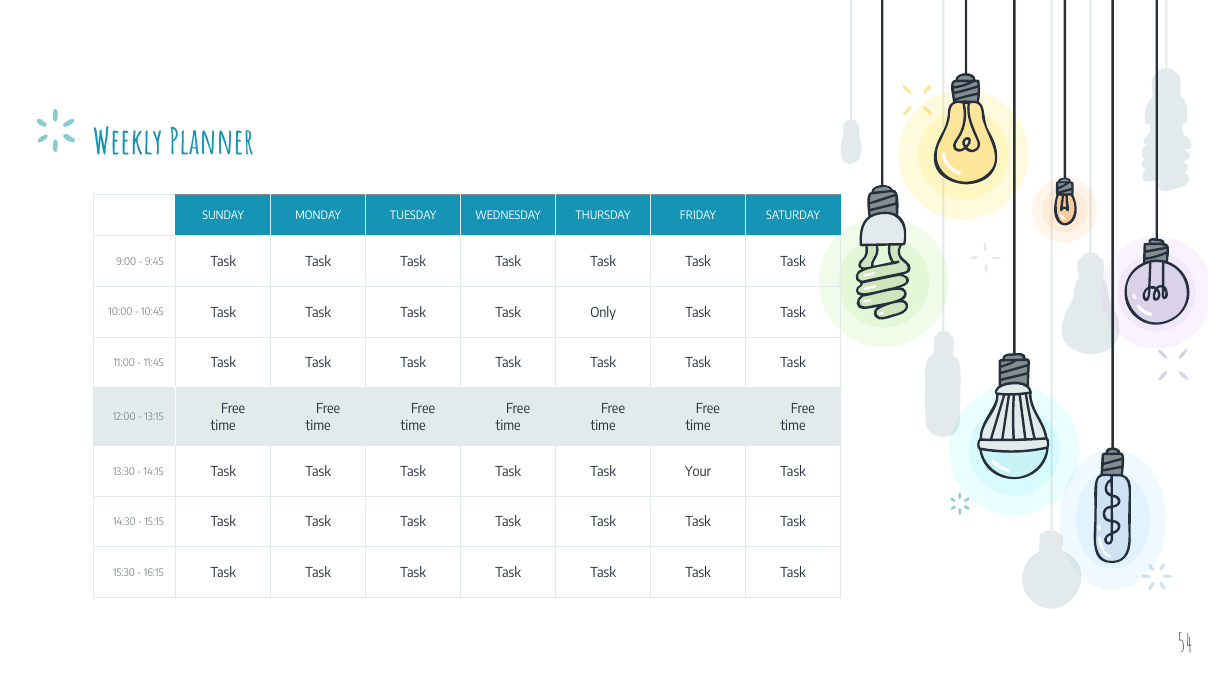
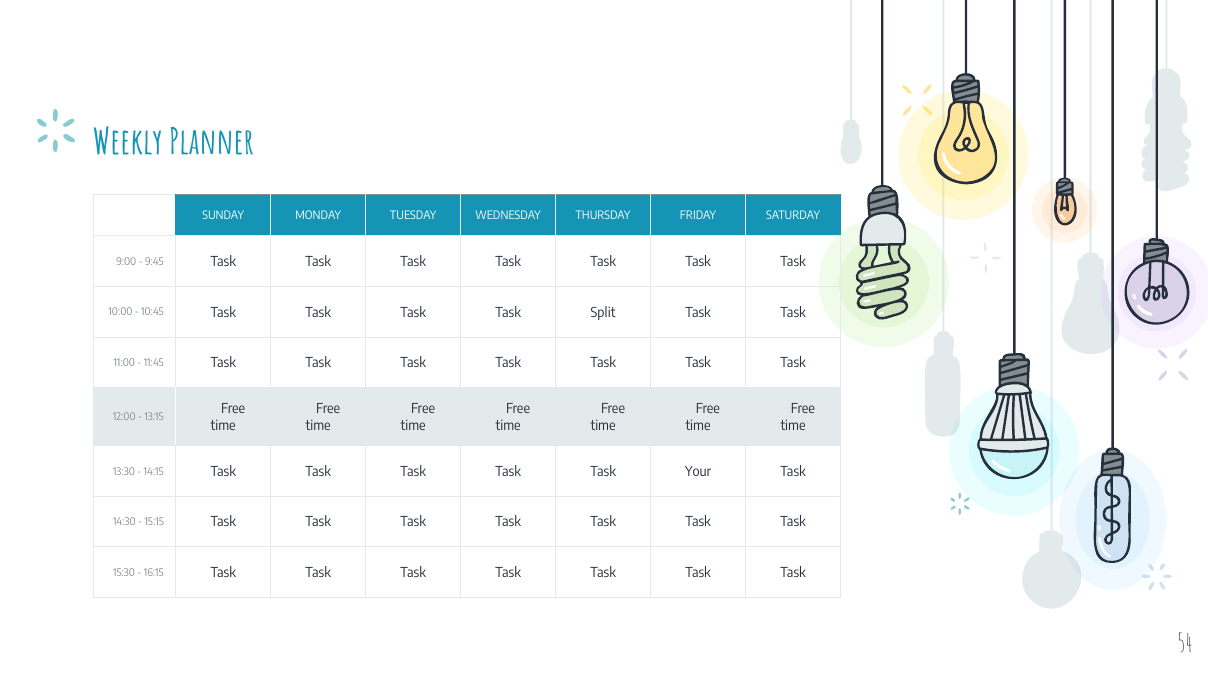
Only: Only -> Split (603, 313)
